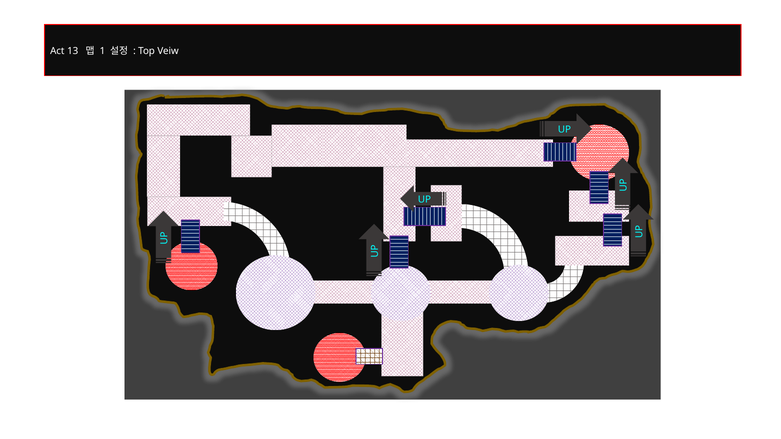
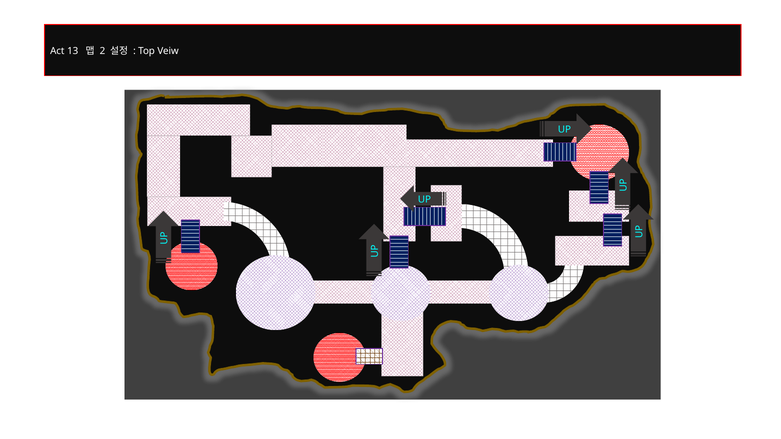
1: 1 -> 2 (103, 51)
